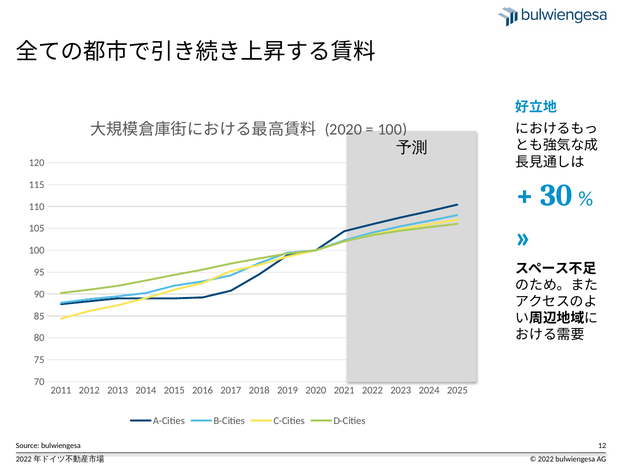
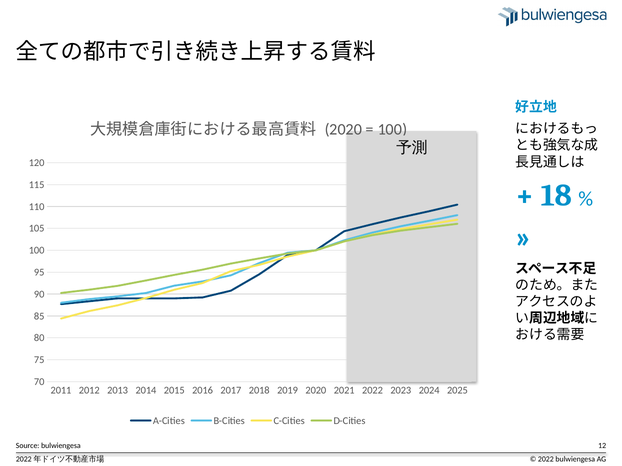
30: 30 -> 18 (556, 195)
